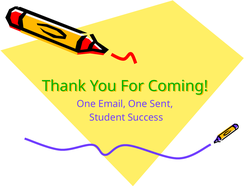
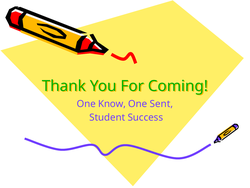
Email: Email -> Know (112, 104)
